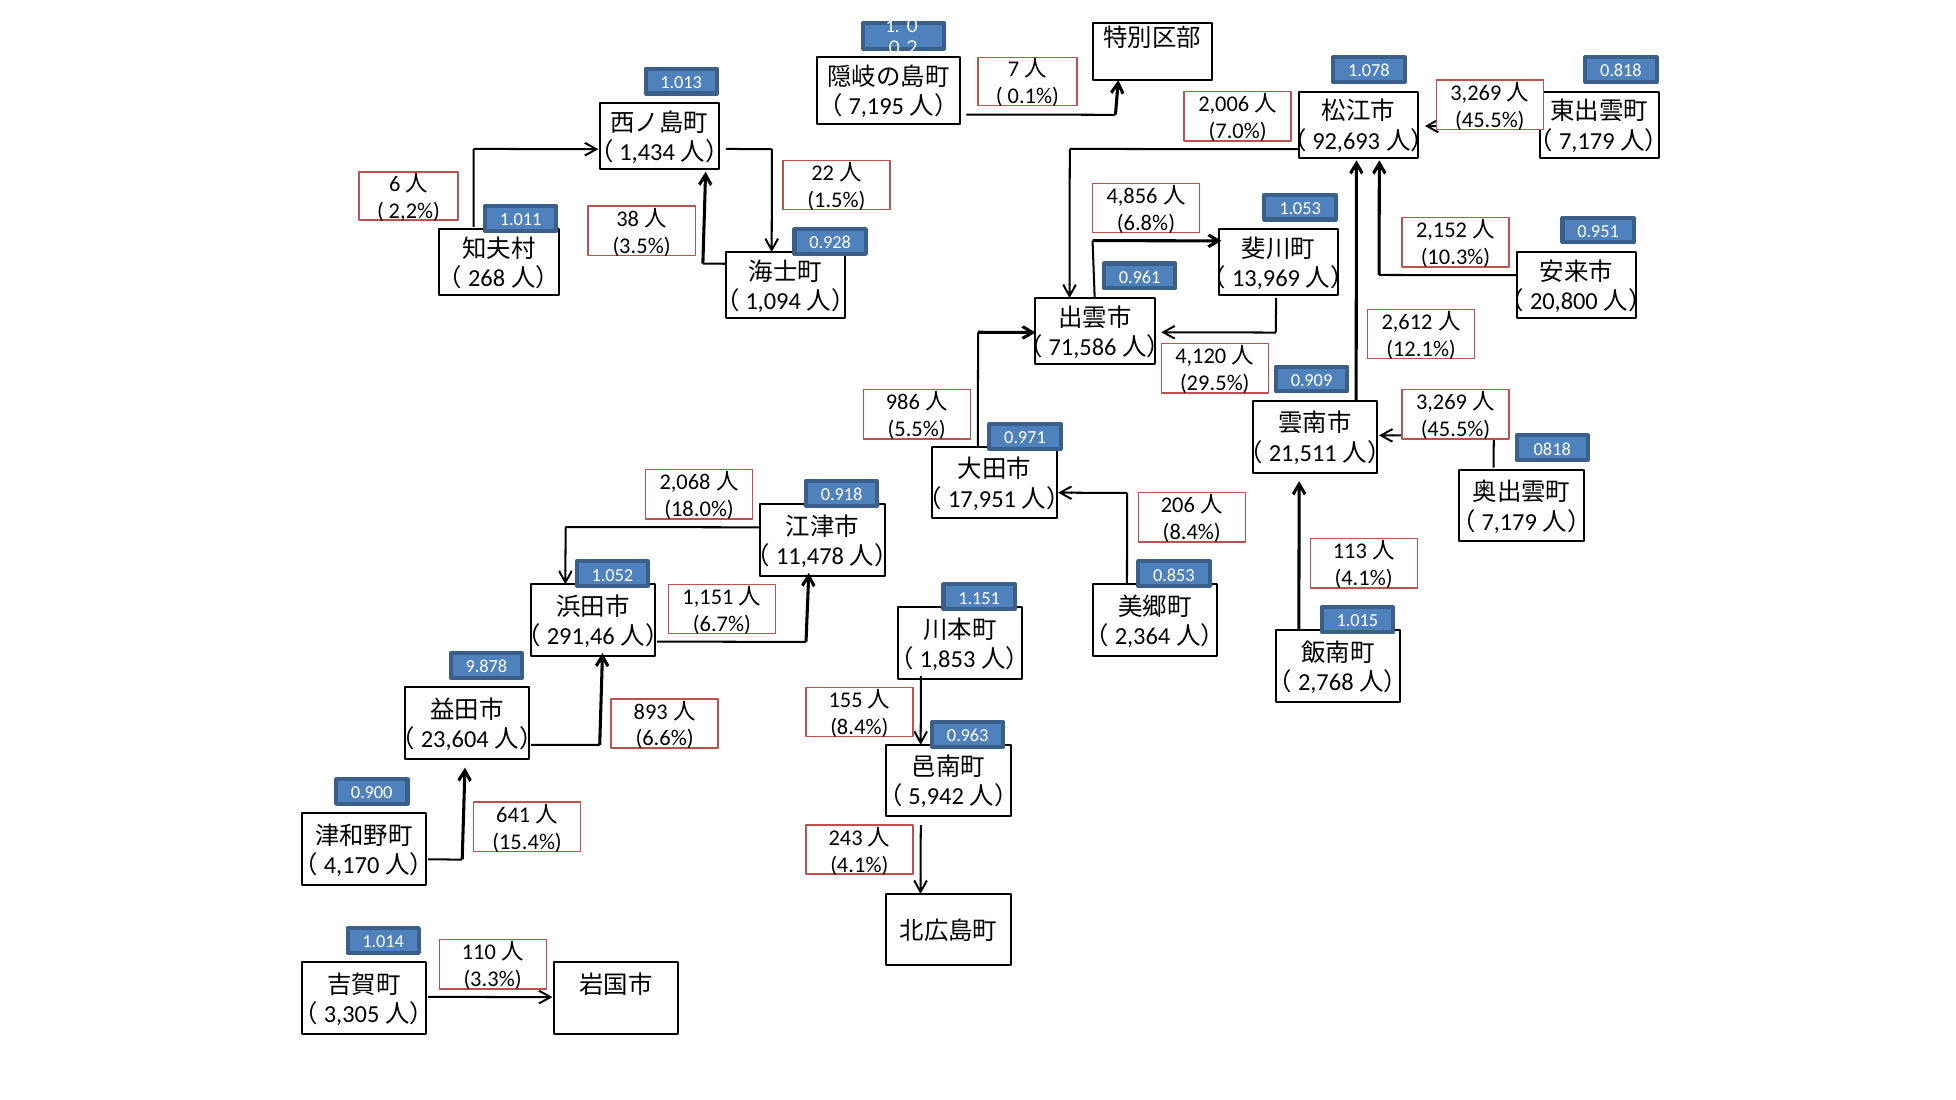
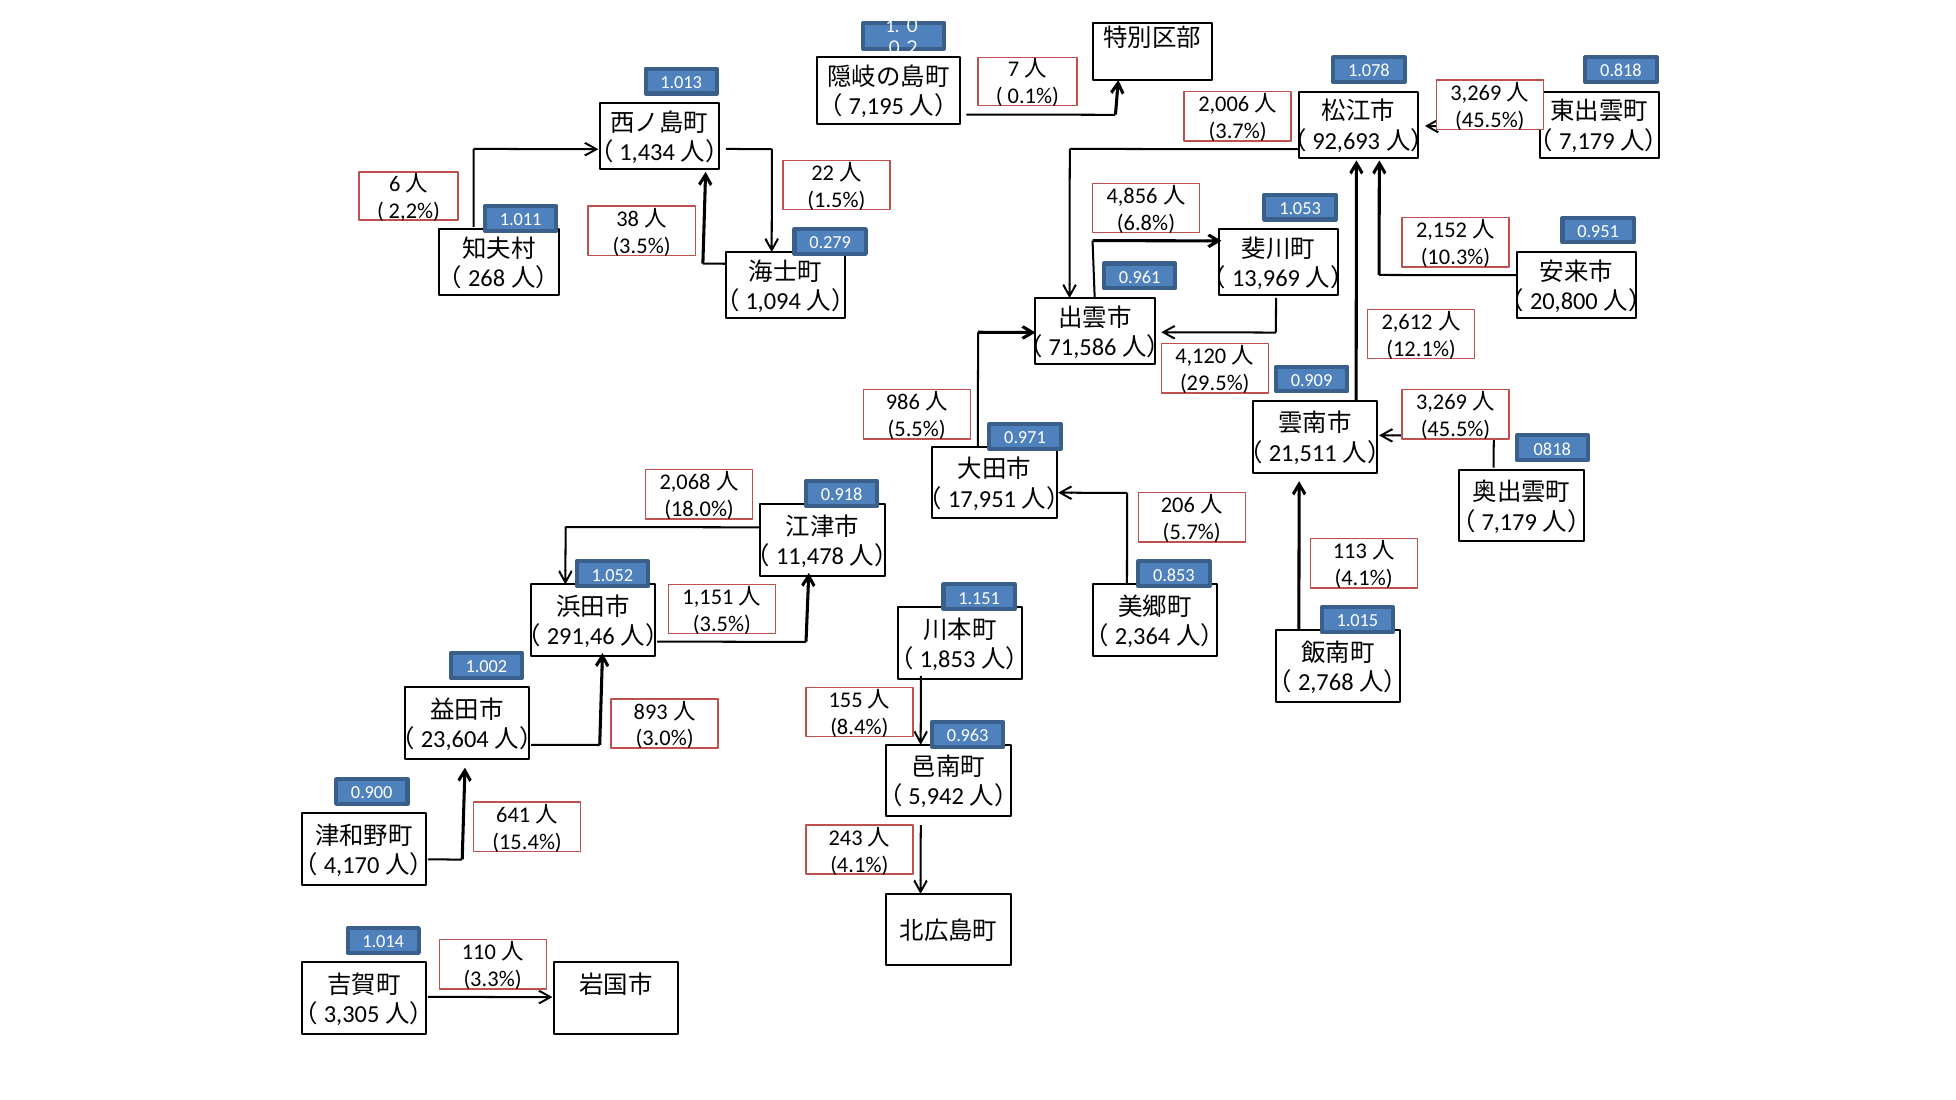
7.0%: 7.0% -> 3.7% (1238, 131)
0.928: 0.928 -> 0.279 (830, 243)
8.4%: 8.4% -> 5.7% (1192, 532)
6.7%: 6.7% -> 3.5% (722, 624)
9.878: 9.878 -> 1.002 (486, 667)
6.6%: 6.6% -> 3.0% (665, 739)
